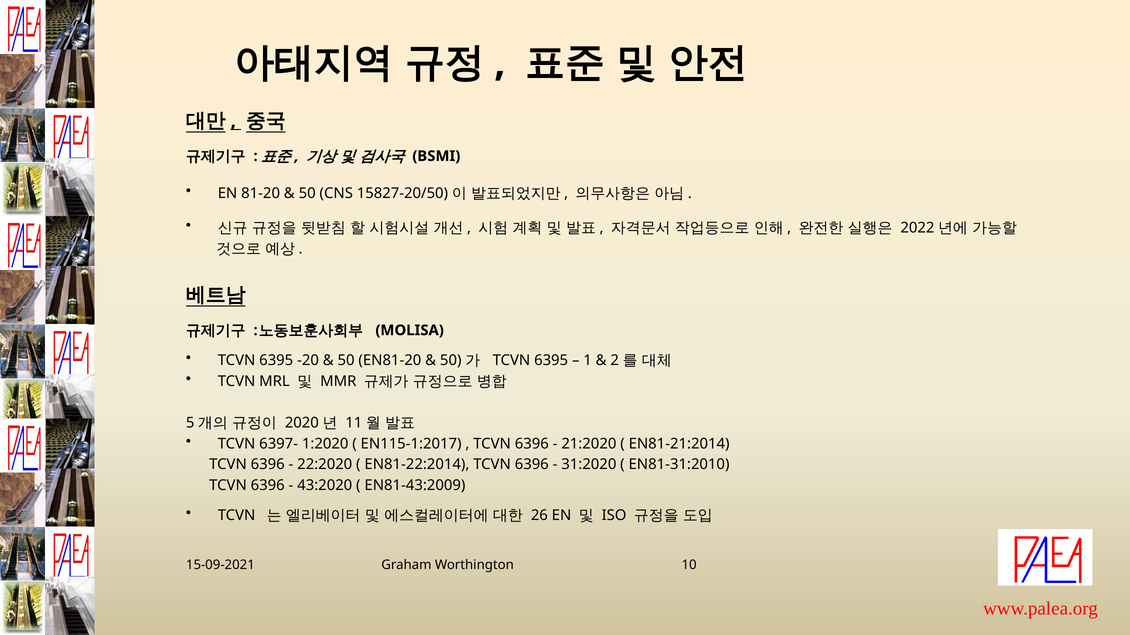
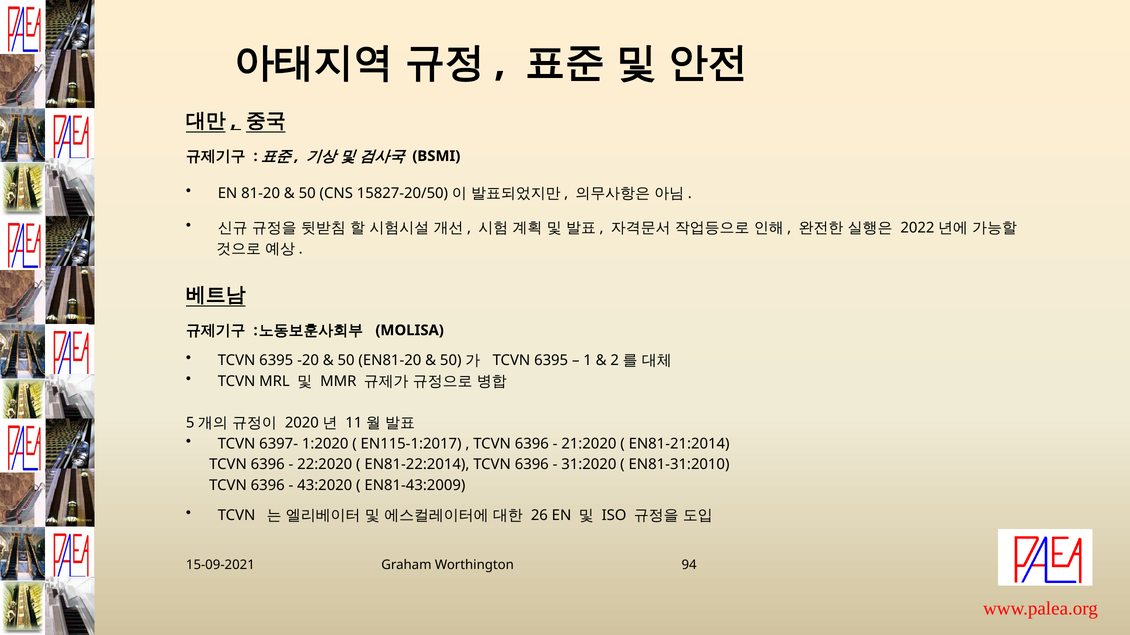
10: 10 -> 94 (689, 565)
